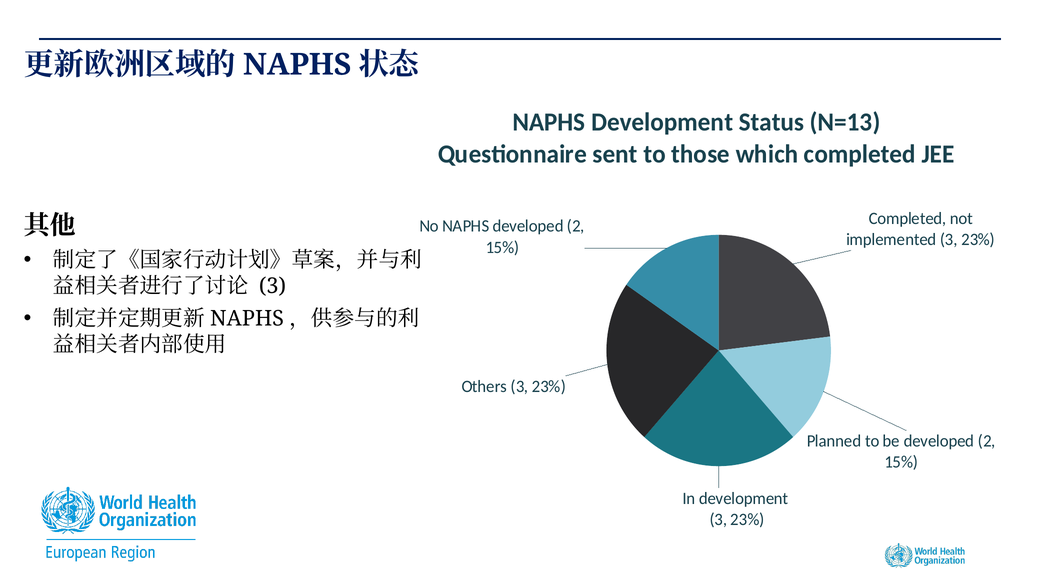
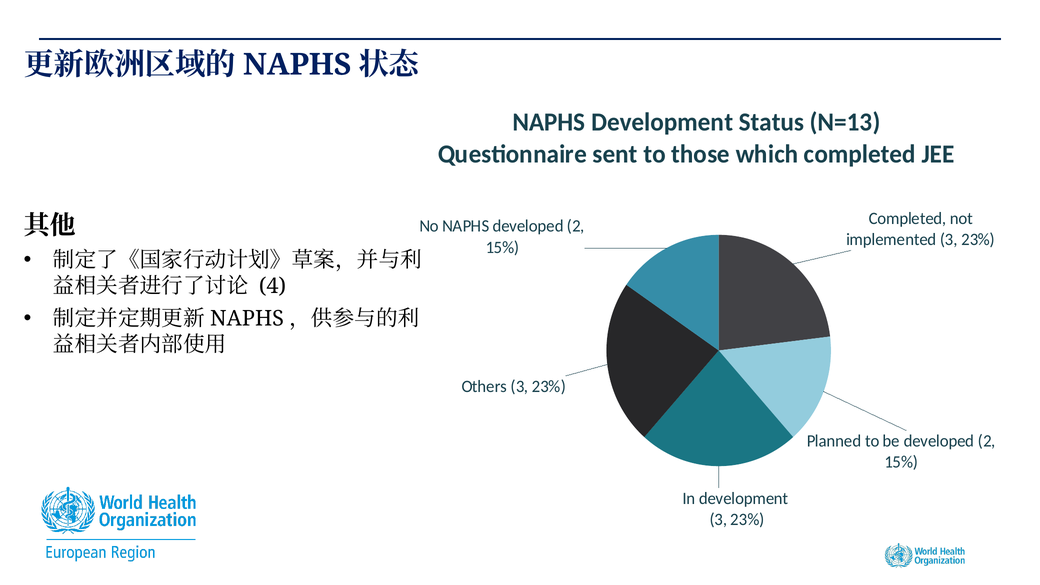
3: 3 -> 4 (273, 286)
